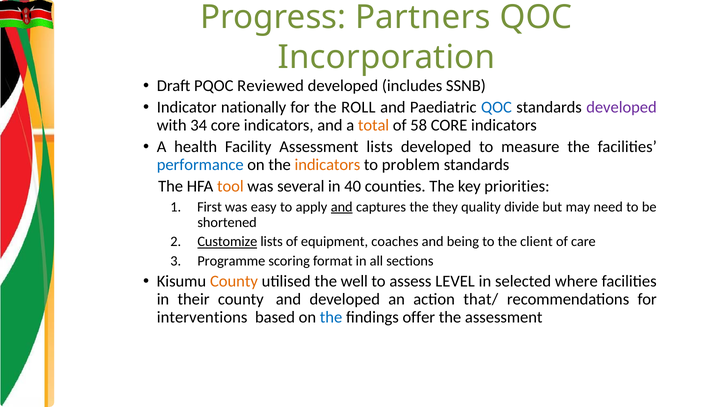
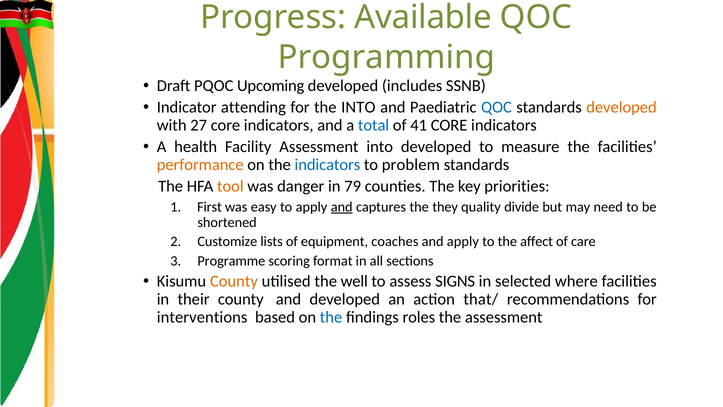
Partners: Partners -> Available (423, 17)
Incorporation: Incorporation -> Programming (387, 57)
Reviewed: Reviewed -> Upcoming (271, 86)
nationally: nationally -> attending (253, 107)
the ROLL: ROLL -> INTO (358, 107)
developed colour: purple -> orange (622, 107)
34: 34 -> 27 (199, 125)
total colour: orange -> blue (374, 125)
58: 58 -> 41 (419, 125)
Assessment lists: lists -> into (380, 147)
performance colour: blue -> orange (200, 165)
indicators colour: orange -> blue (327, 165)
several: several -> danger (301, 186)
40: 40 -> 79 (353, 186)
Customize underline: present -> none (227, 241)
and being: being -> apply (463, 241)
client: client -> affect (537, 241)
LEVEL: LEVEL -> SIGNS (455, 281)
offer: offer -> roles (419, 317)
